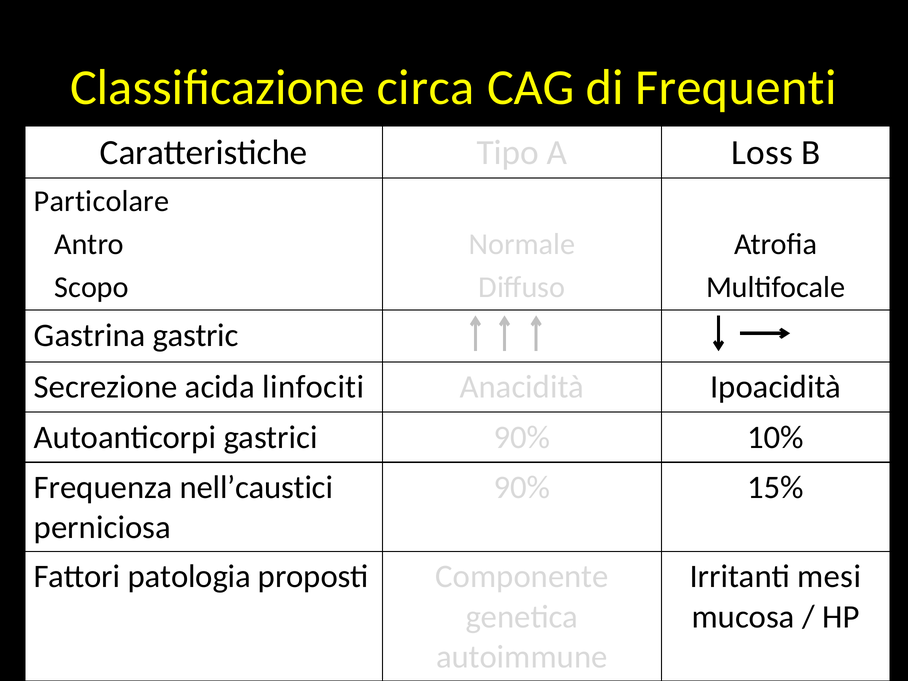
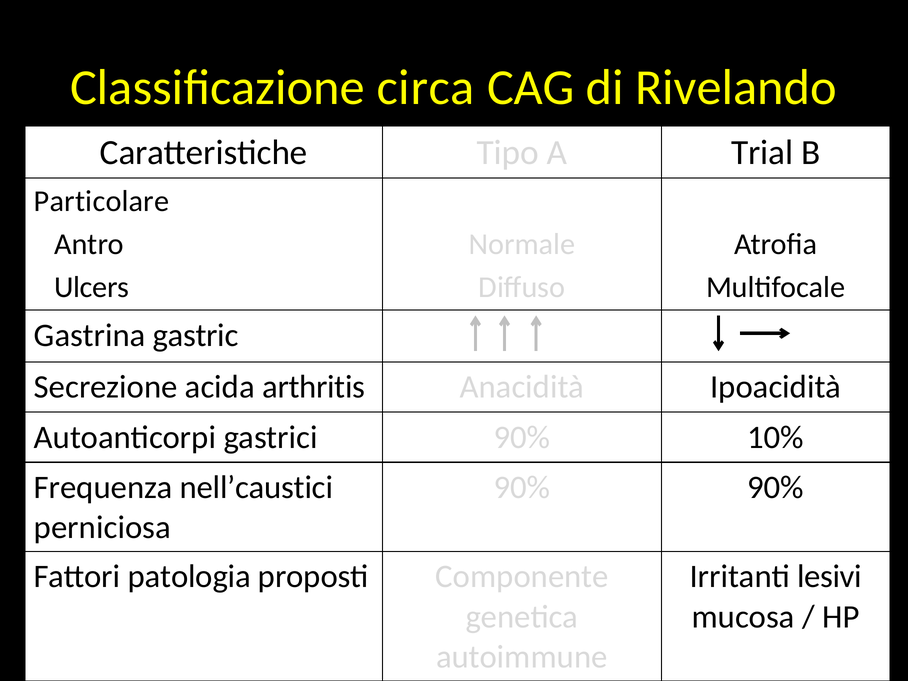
Frequenti: Frequenti -> Rivelando (736, 88)
Loss: Loss -> Trial (762, 152)
Scopo: Scopo -> Ulcers (92, 287)
linfociti: linfociti -> arthritis (314, 387)
90% 15%: 15% -> 90% (776, 487)
mesi: mesi -> lesivi (829, 577)
